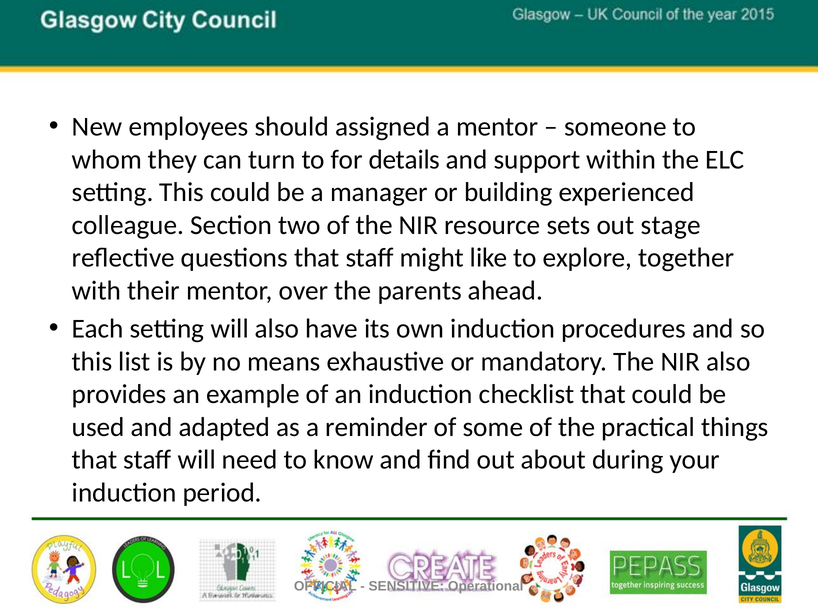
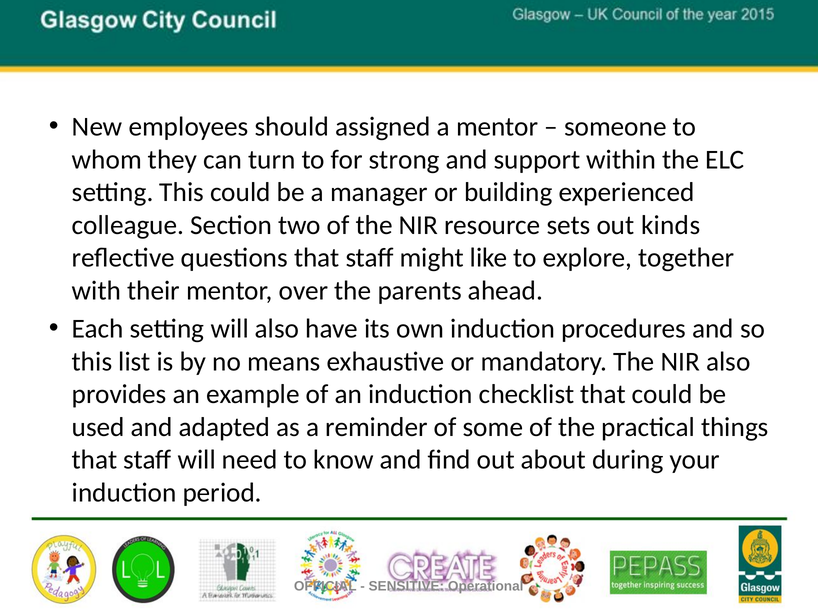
details: details -> strong (404, 160)
stage: stage -> kinds (671, 225)
